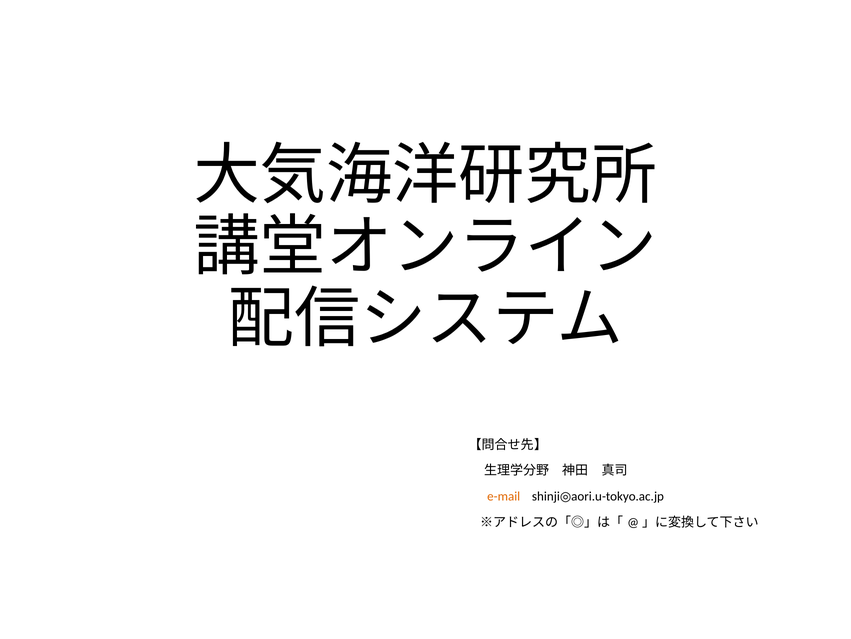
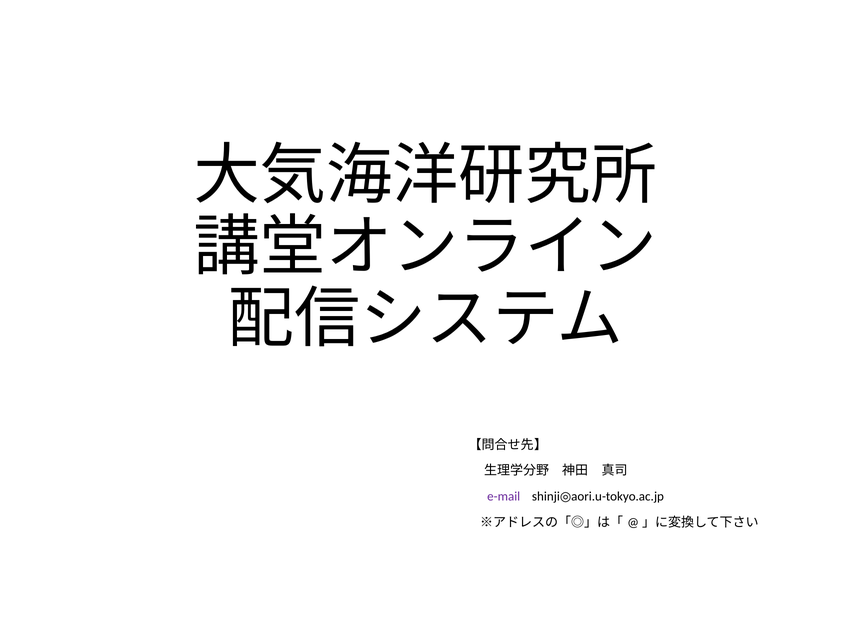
e-mail colour: orange -> purple (504, 496)
